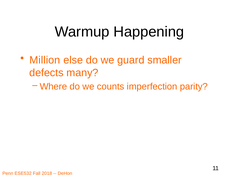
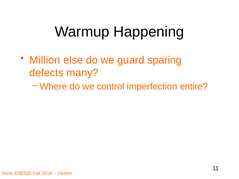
smaller: smaller -> sparing (165, 60)
counts: counts -> control (111, 87)
parity: parity -> entire (194, 87)
